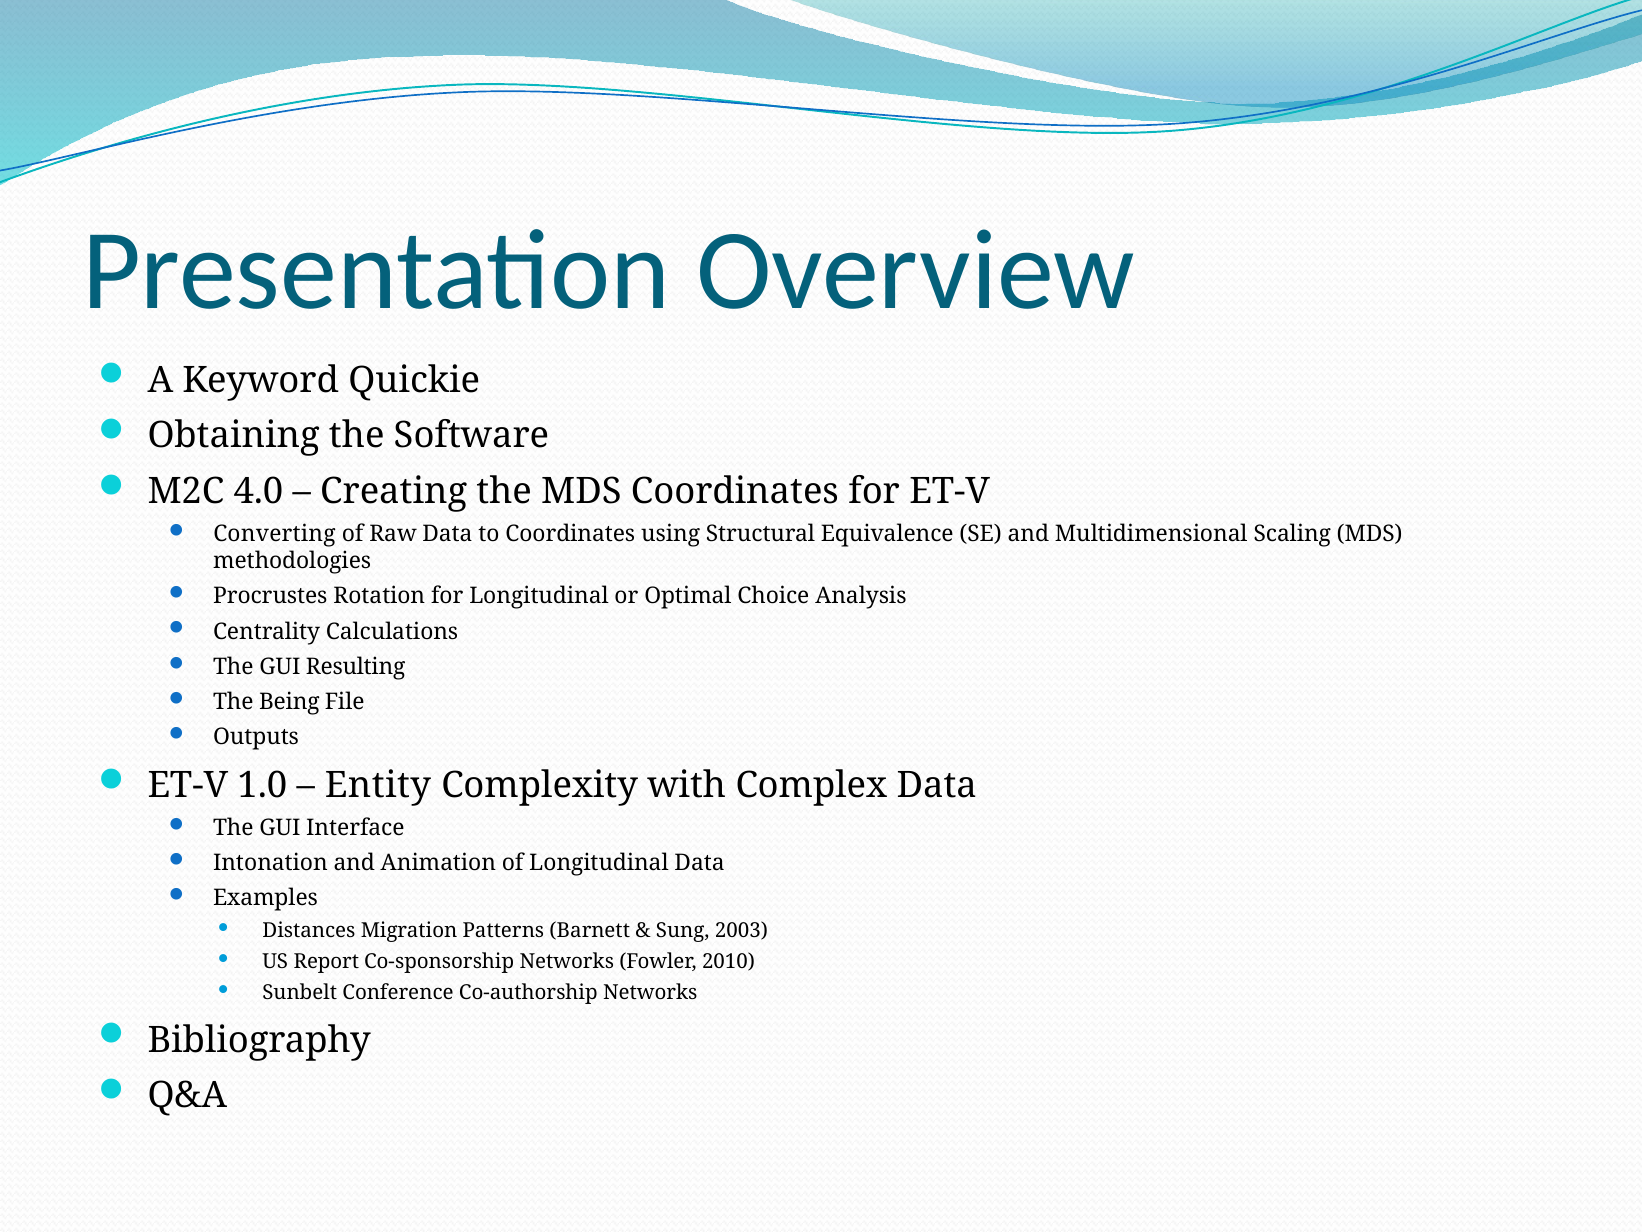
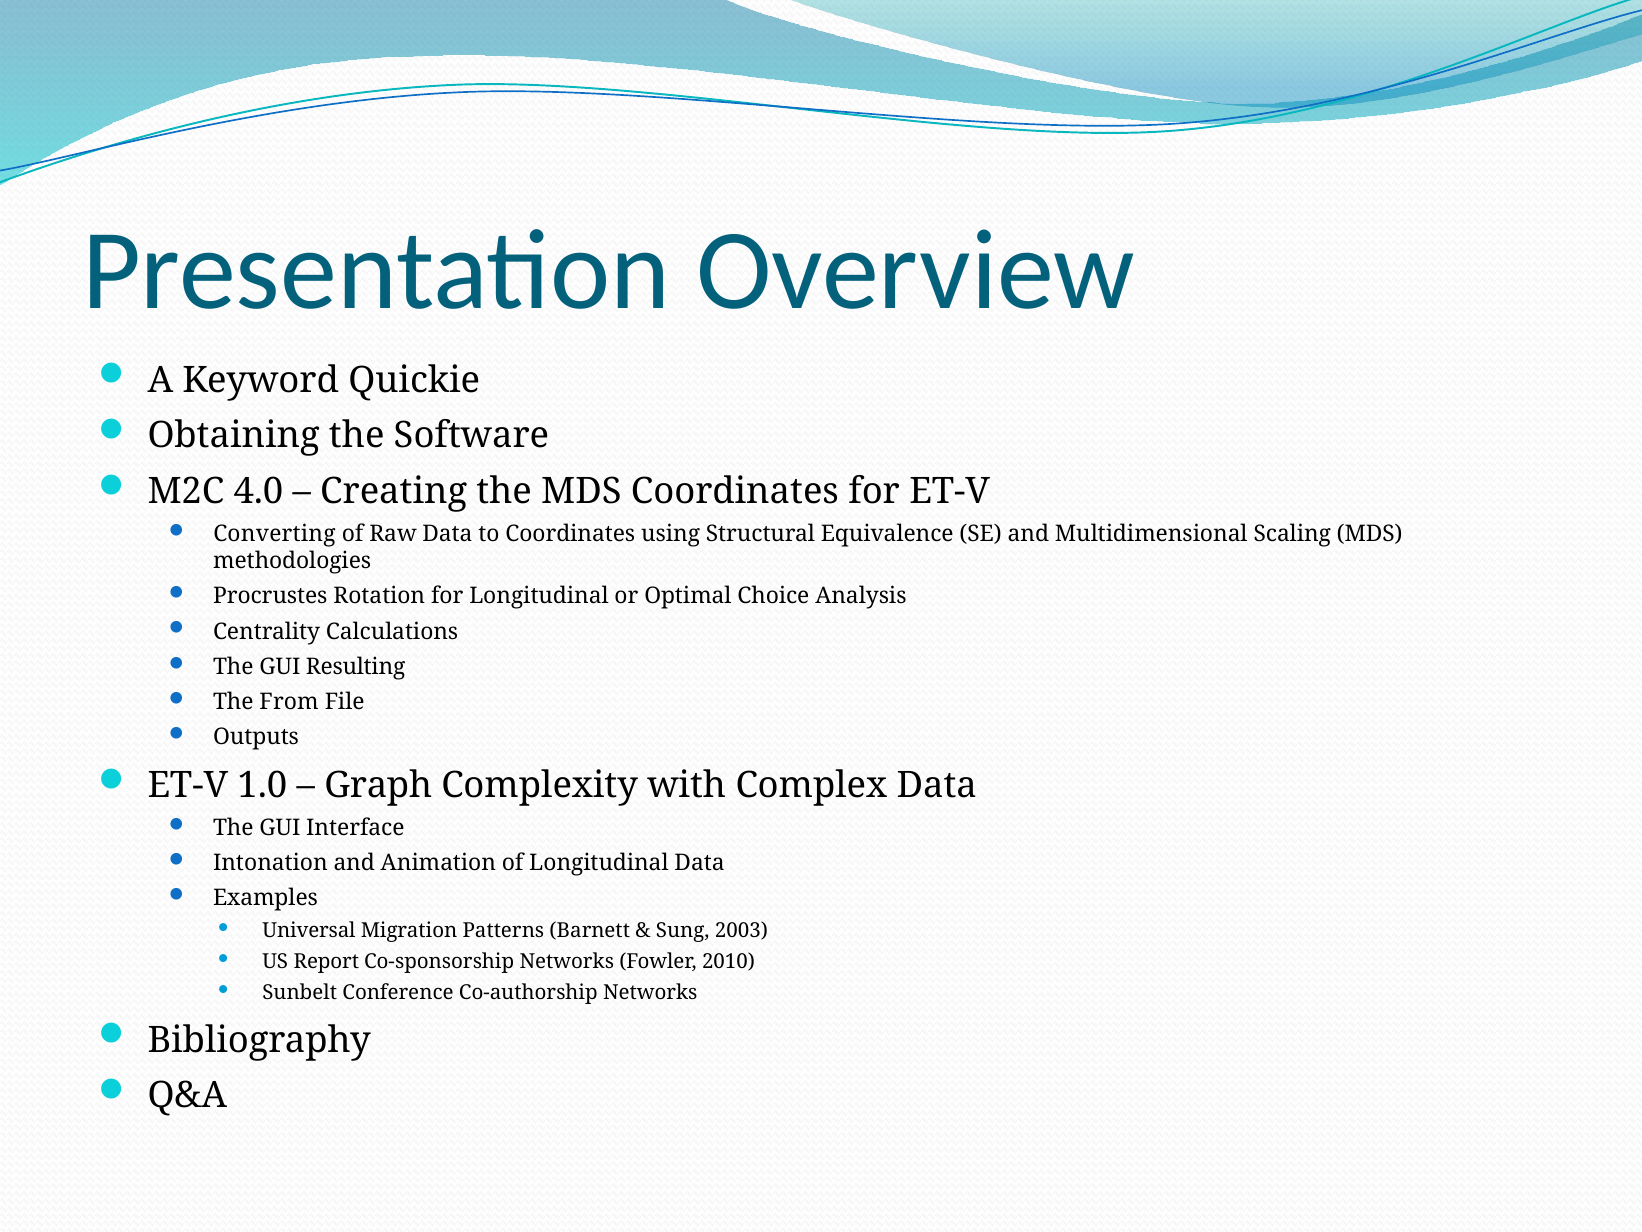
Being: Being -> From (289, 702)
Entity: Entity -> Graph (378, 785)
Distances: Distances -> Universal (309, 930)
